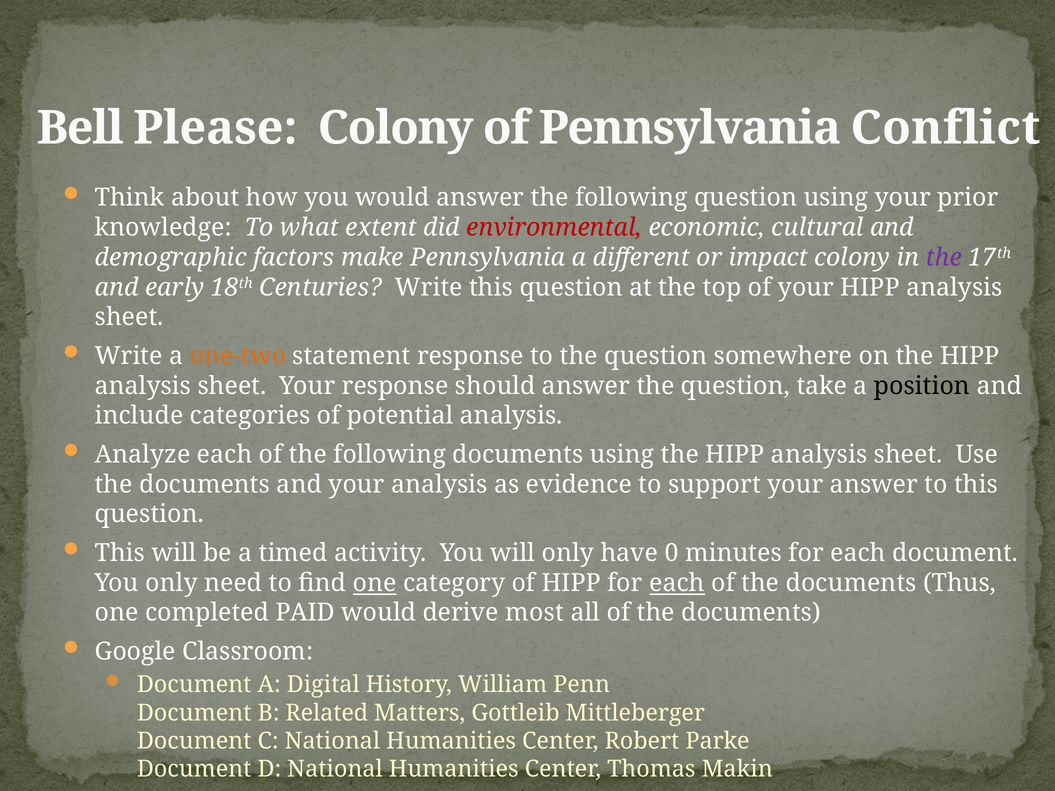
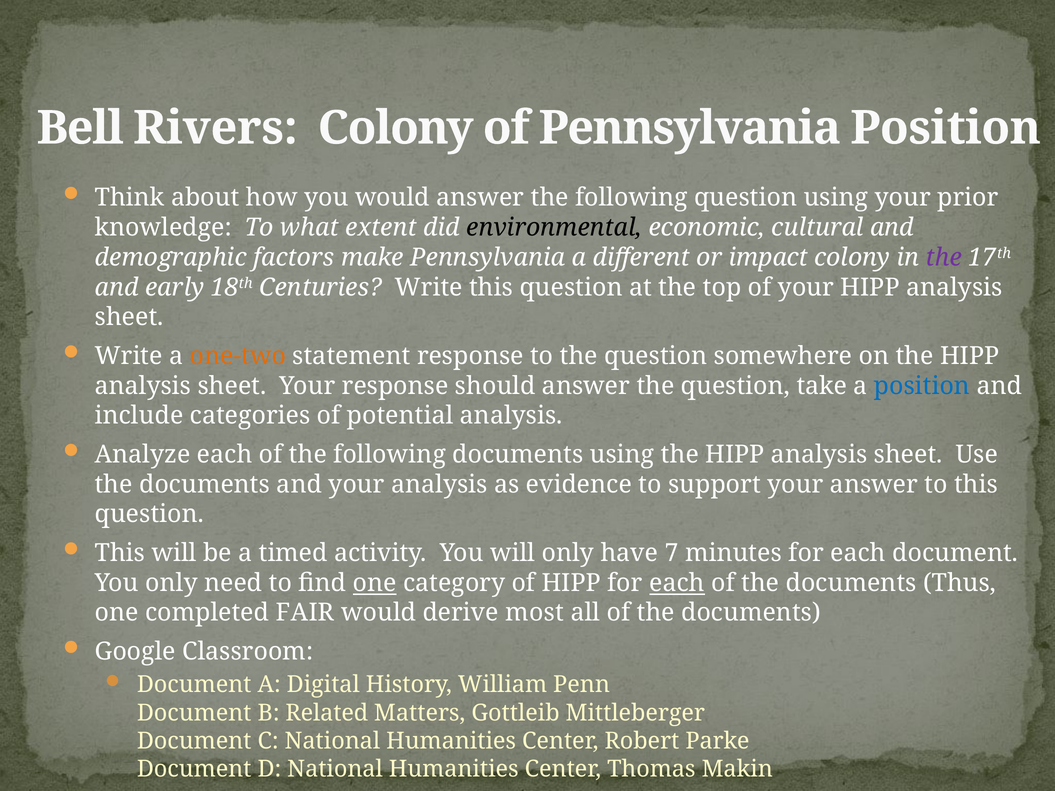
Please: Please -> Rivers (215, 128)
Pennsylvania Conflict: Conflict -> Position (946, 128)
environmental colour: red -> black (554, 228)
position colour: black -> blue (922, 386)
0: 0 -> 7 (672, 553)
PAID: PAID -> FAIR (305, 613)
